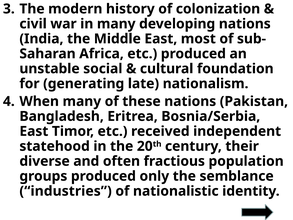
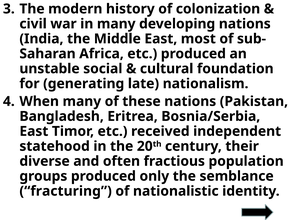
industries: industries -> fracturing (66, 191)
